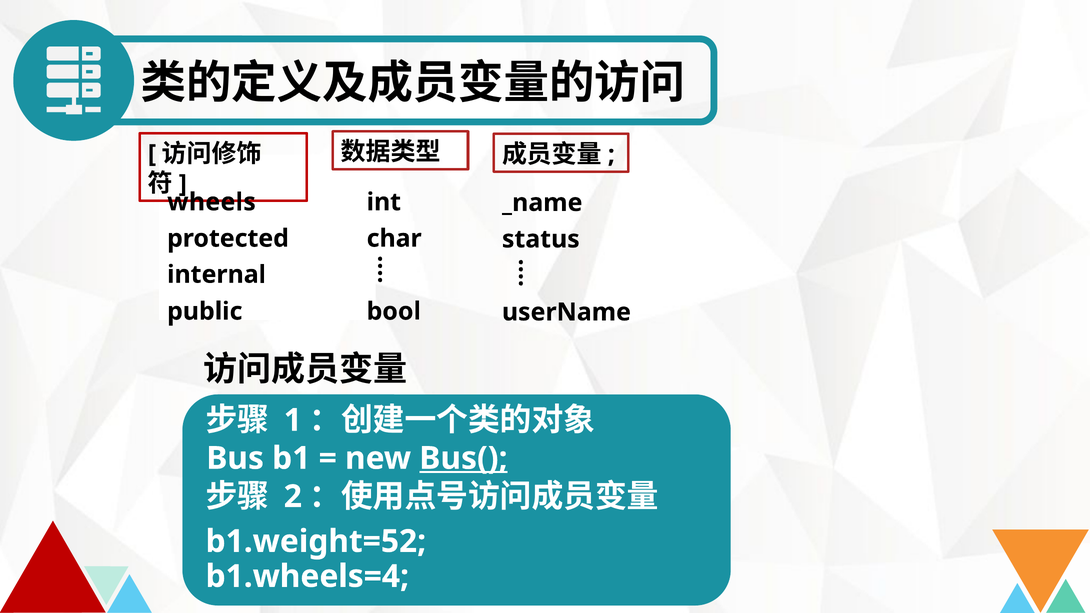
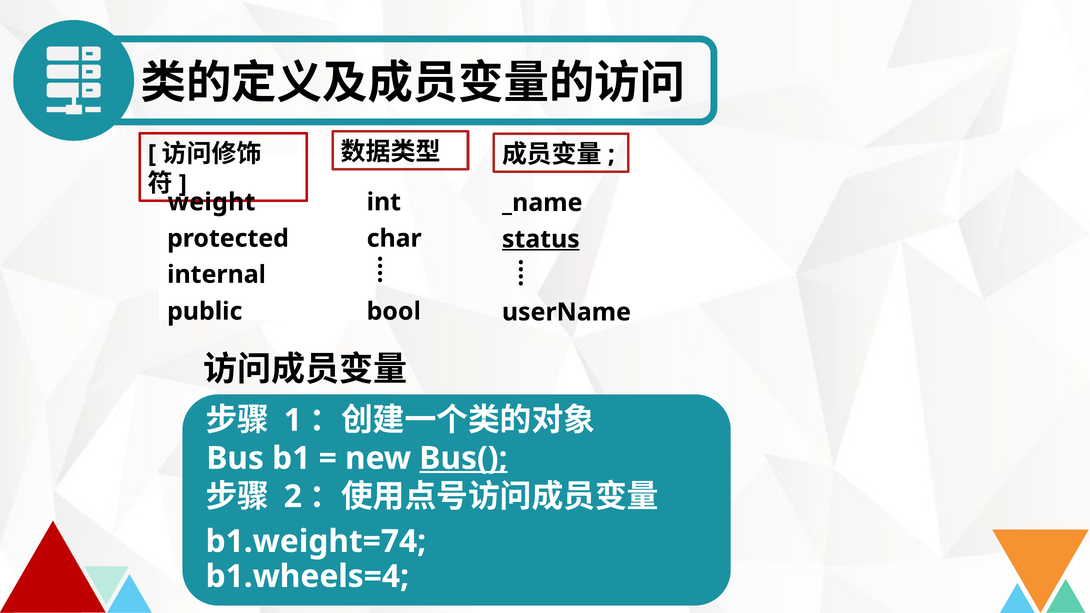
wheels: wheels -> weight (212, 202)
status underline: none -> present (541, 239)
b1.weight=52: b1.weight=52 -> b1.weight=74 (316, 542)
